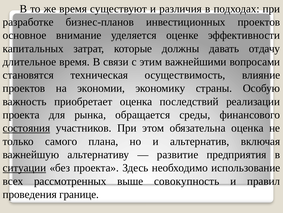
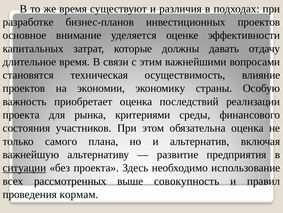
обращается: обращается -> критериями (143, 114)
состояния underline: present -> none (26, 128)
границе: границе -> кормам (79, 194)
